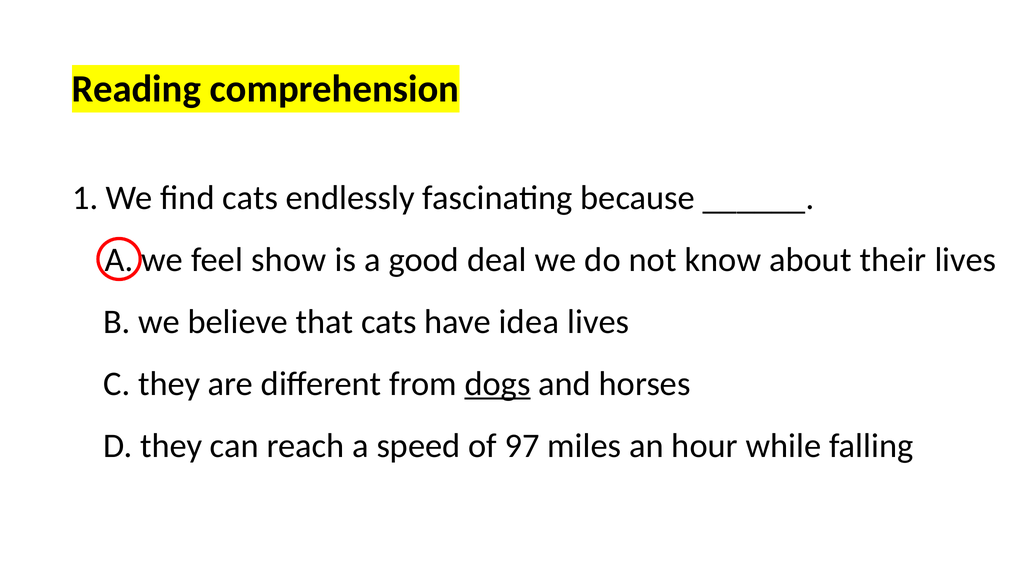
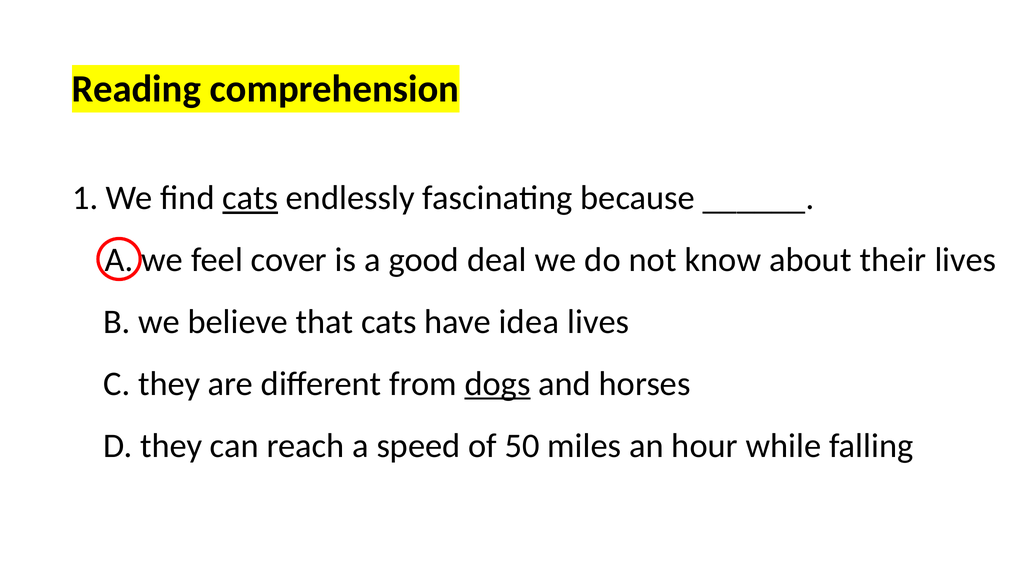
cats underline: none -> present (250, 198)
show: show -> cover (289, 260)
97: 97 -> 50 (522, 446)
